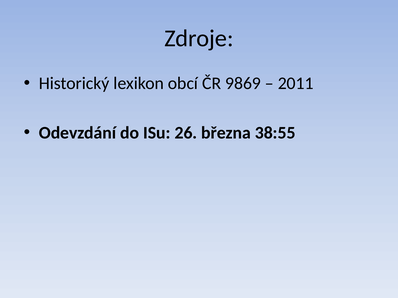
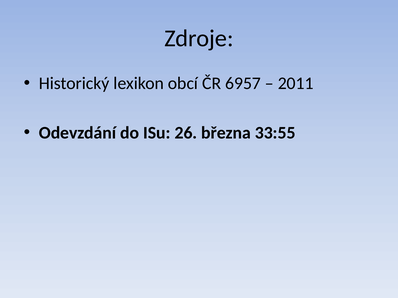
9869: 9869 -> 6957 (243, 83)
38:55: 38:55 -> 33:55 (275, 133)
